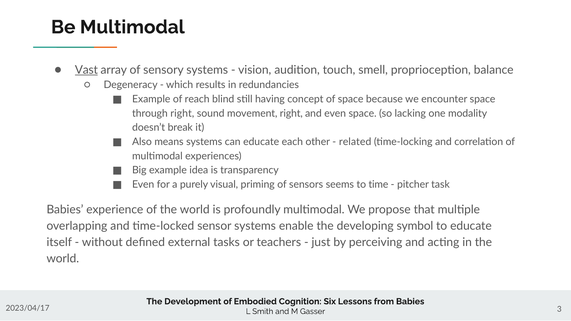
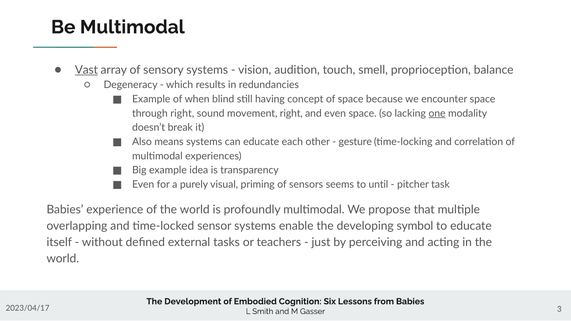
reach: reach -> when (197, 99)
one underline: none -> present (437, 113)
related: related -> gesture (355, 142)
time: time -> until (378, 185)
